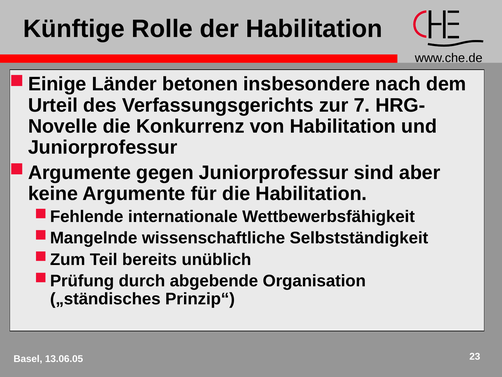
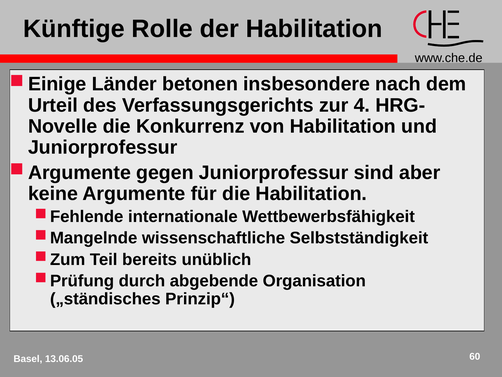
7: 7 -> 4 (362, 105)
23: 23 -> 60 (475, 356)
